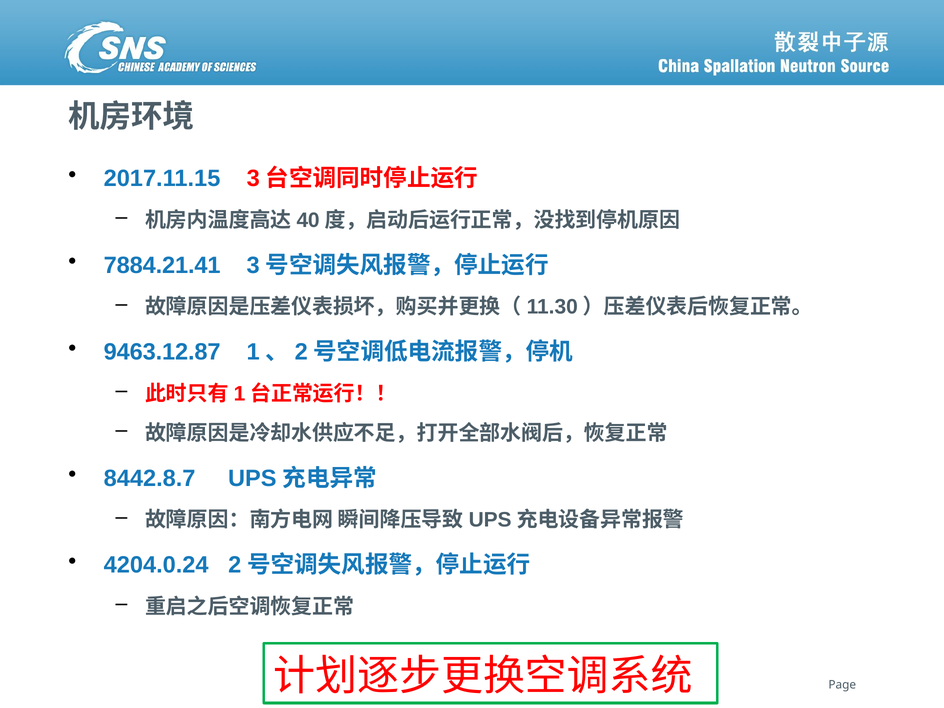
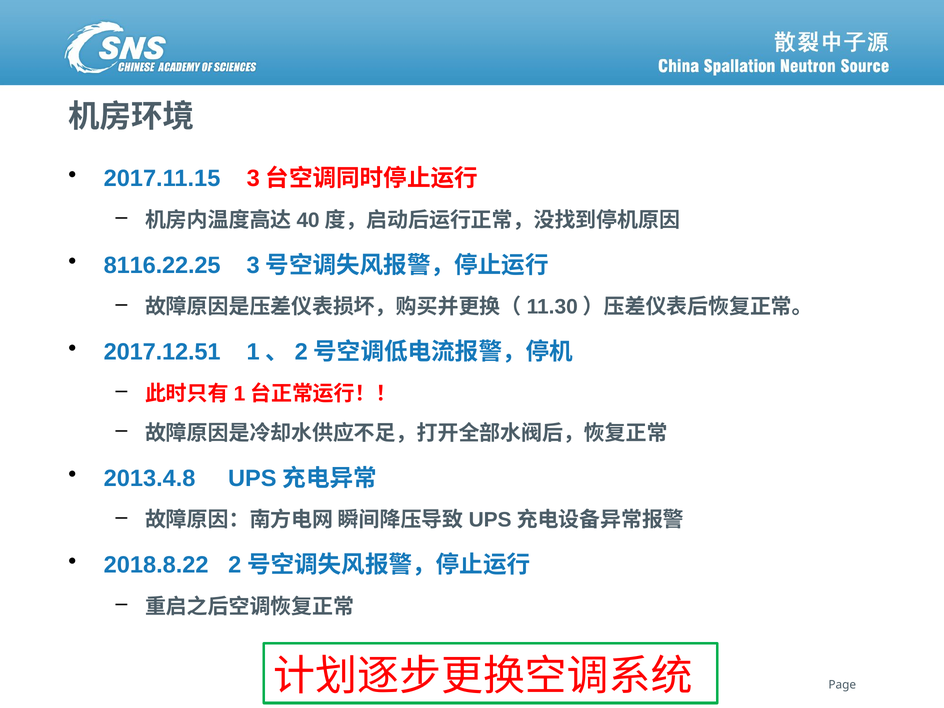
7884.21.41: 7884.21.41 -> 8116.22.25 (162, 265)
9463.12.87: 9463.12.87 -> 2017.12.51 (162, 352)
8442.8.7: 8442.8.7 -> 2013.4.8 (150, 478)
4204.0.24: 4204.0.24 -> 2018.8.22 (156, 565)
